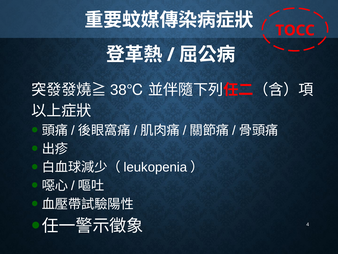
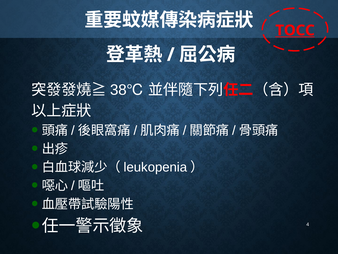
TOCC underline: none -> present (295, 30)
